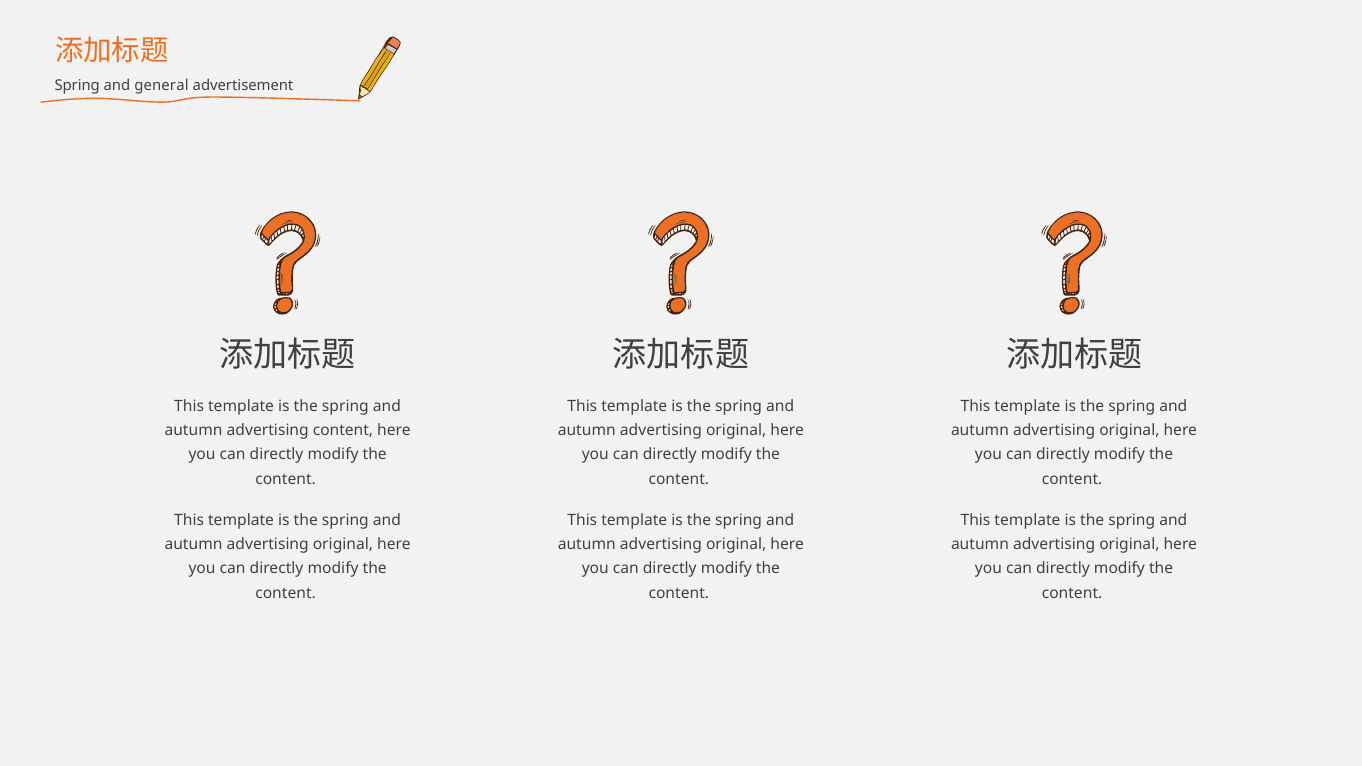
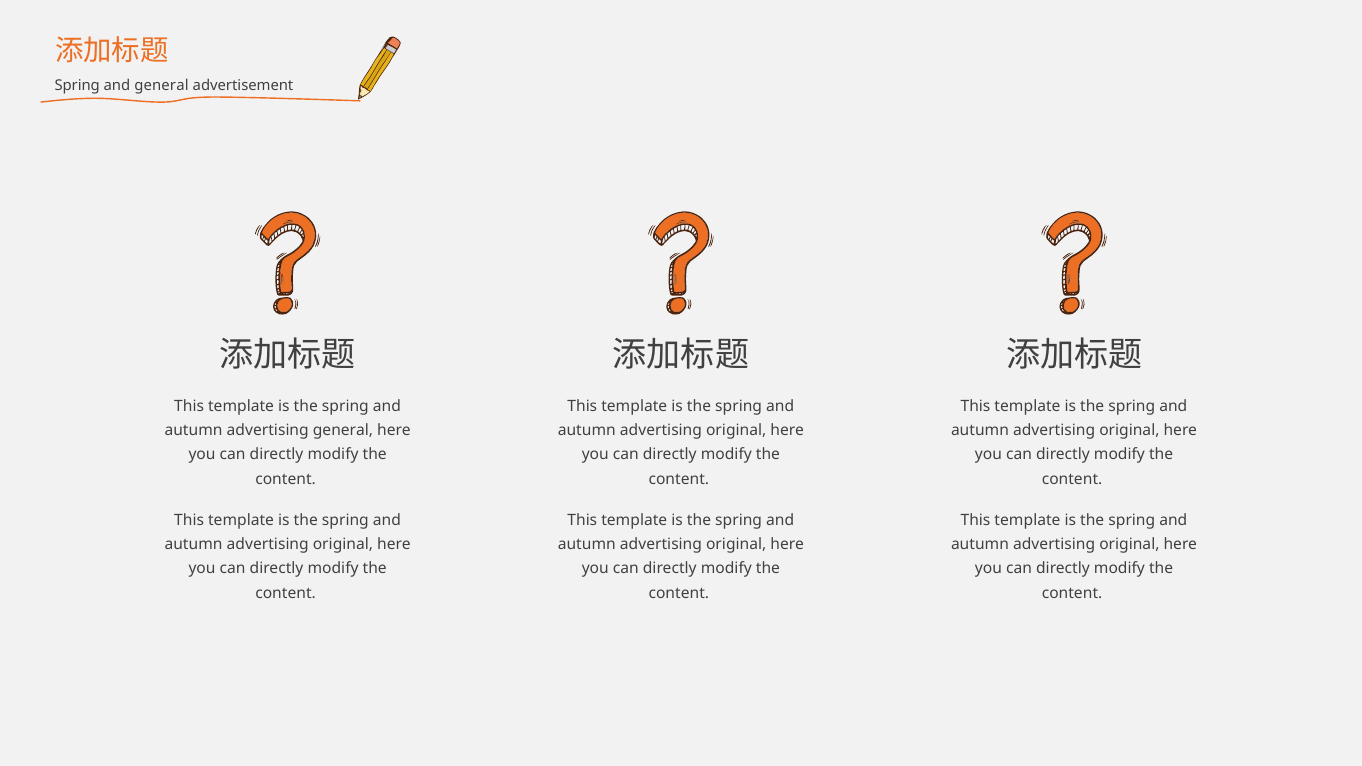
advertising content: content -> general (343, 430)
